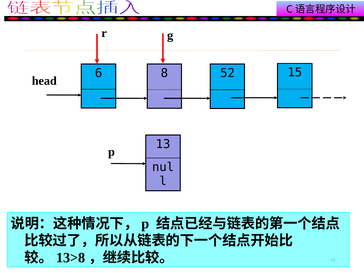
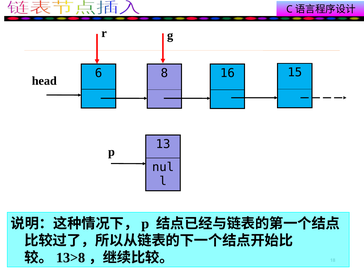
52: 52 -> 16 (227, 73)
